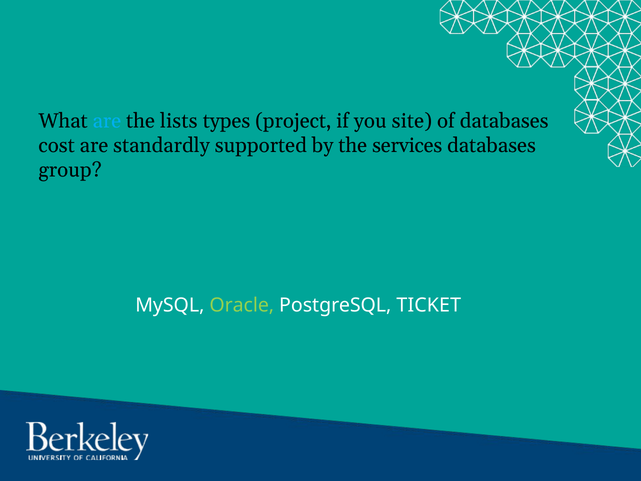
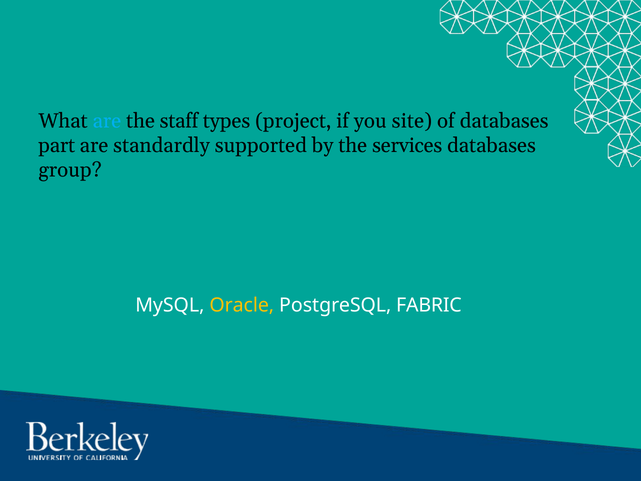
lists: lists -> staff (179, 121)
cost: cost -> part (57, 145)
Oracle colour: light green -> yellow (242, 305)
TICKET: TICKET -> FABRIC (429, 305)
